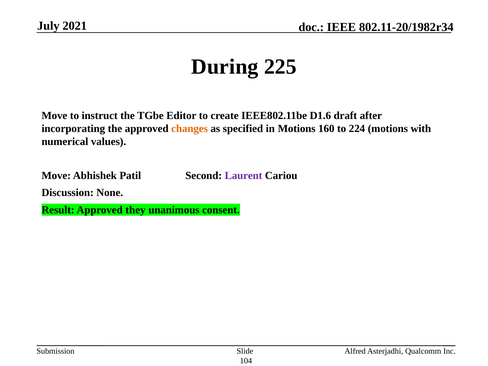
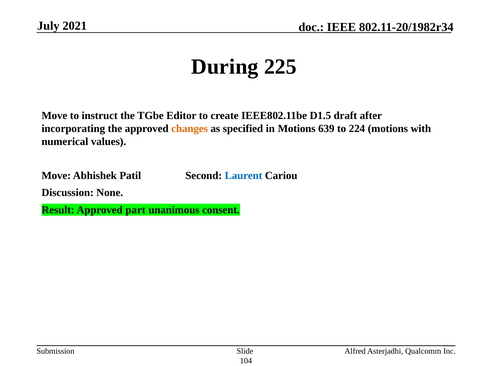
D1.6: D1.6 -> D1.5 (320, 115)
160: 160 -> 639 (326, 128)
Laurent colour: purple -> blue (244, 176)
they: they -> part (135, 210)
